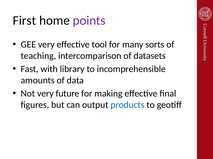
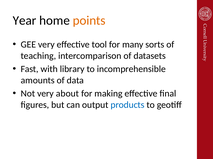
First: First -> Year (25, 21)
points colour: purple -> orange (89, 21)
future: future -> about (67, 94)
